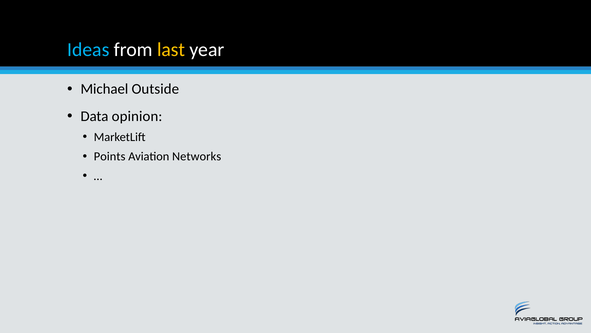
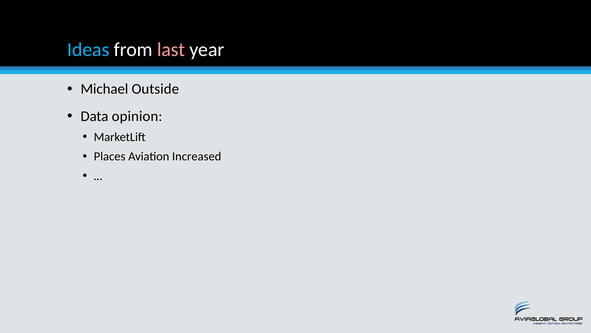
last colour: yellow -> pink (171, 50)
Points: Points -> Places (110, 156)
Networks: Networks -> Increased (197, 156)
